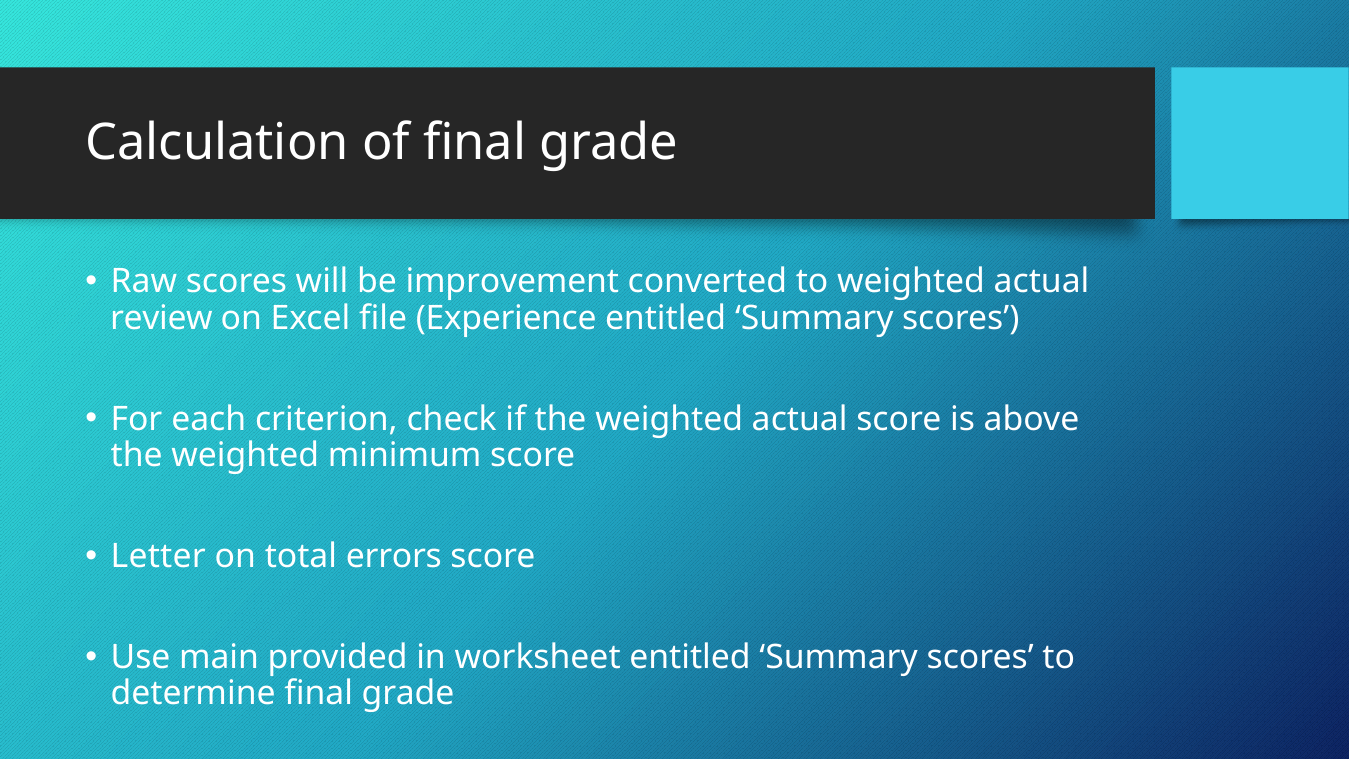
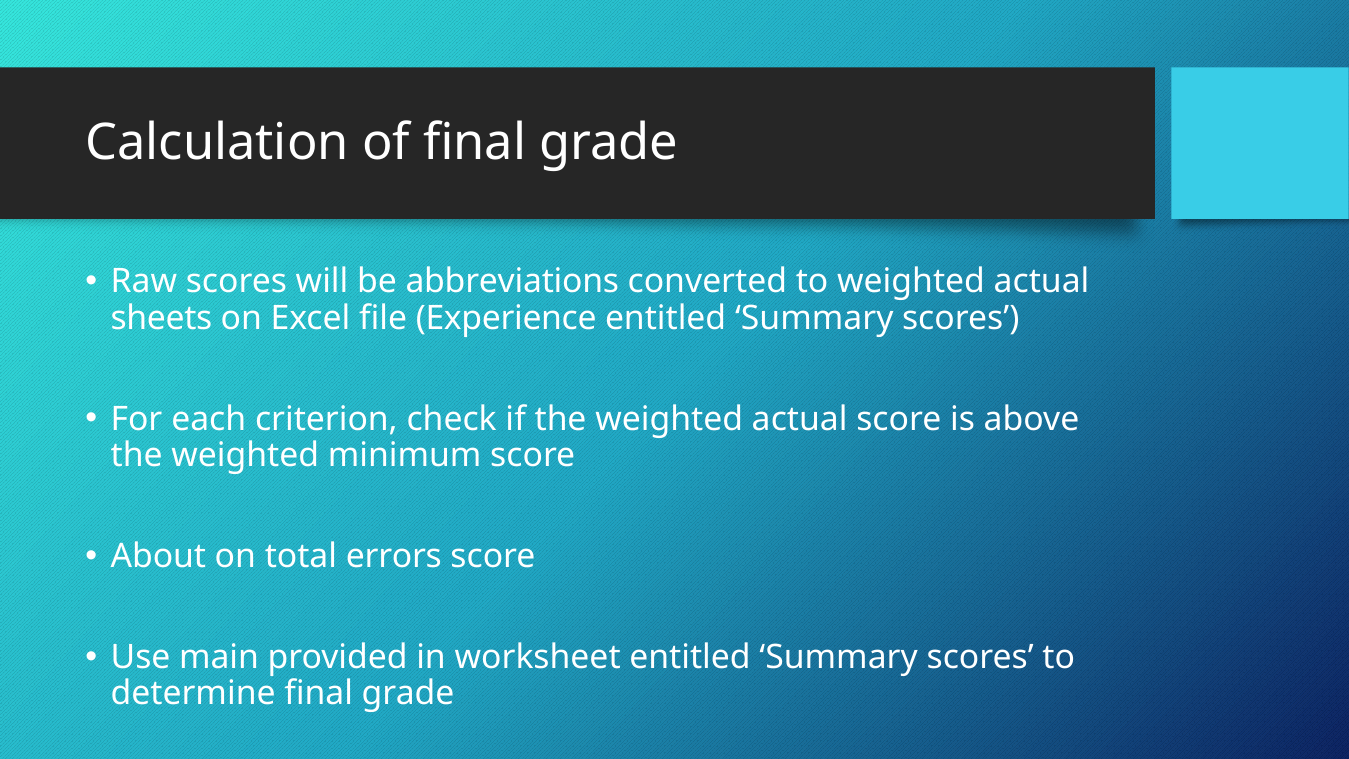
improvement: improvement -> abbreviations (512, 282)
review: review -> sheets (161, 318)
Letter: Letter -> About (158, 556)
